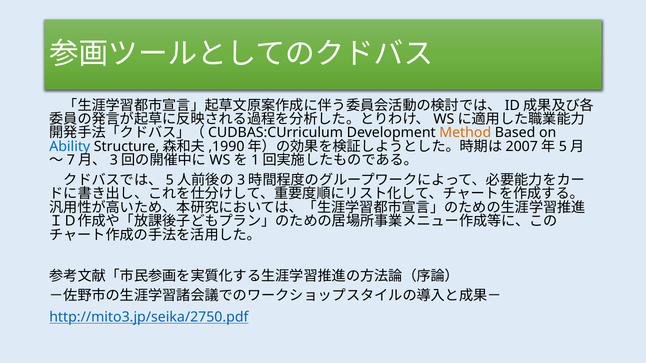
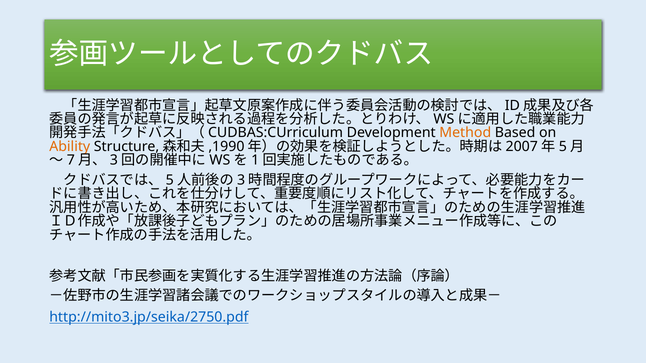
Ability colour: blue -> orange (70, 147)
